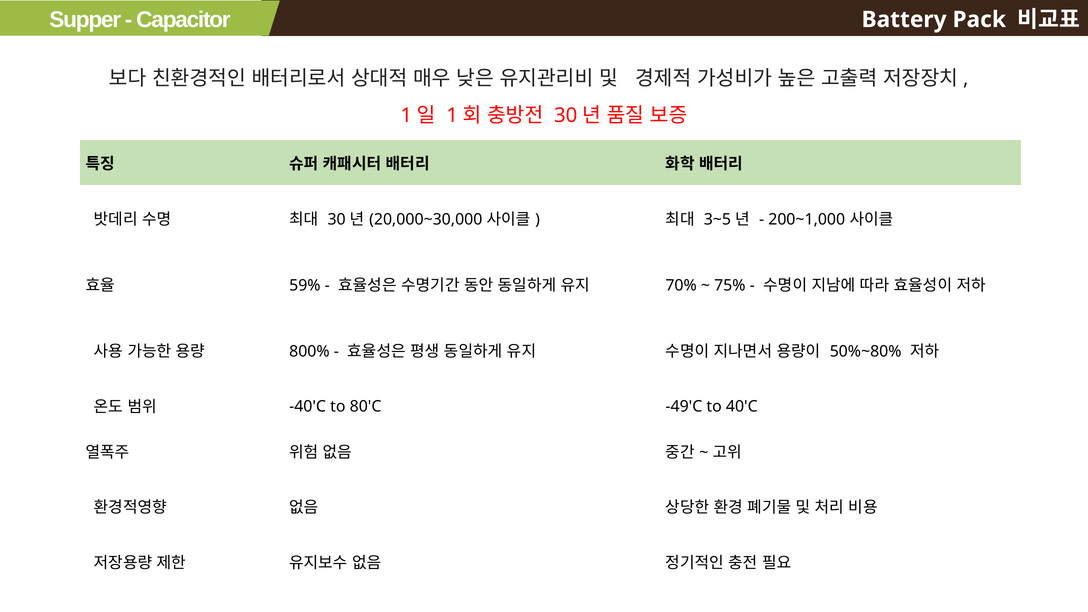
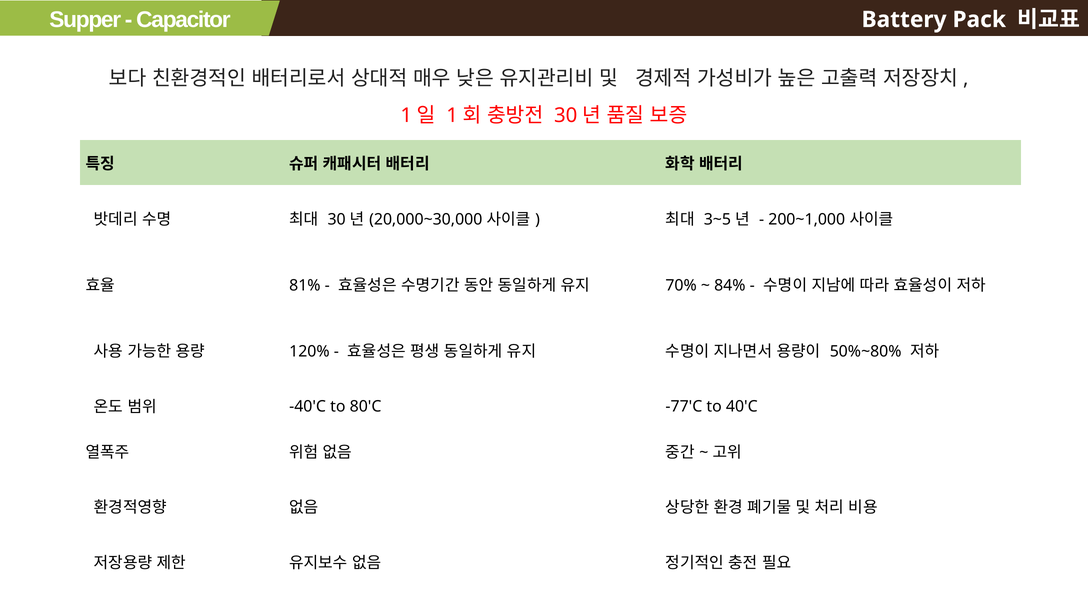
59%: 59% -> 81% (305, 285)
75%: 75% -> 84% (730, 285)
800%: 800% -> 120% (309, 352)
-49'C: -49'C -> -77'C (684, 406)
